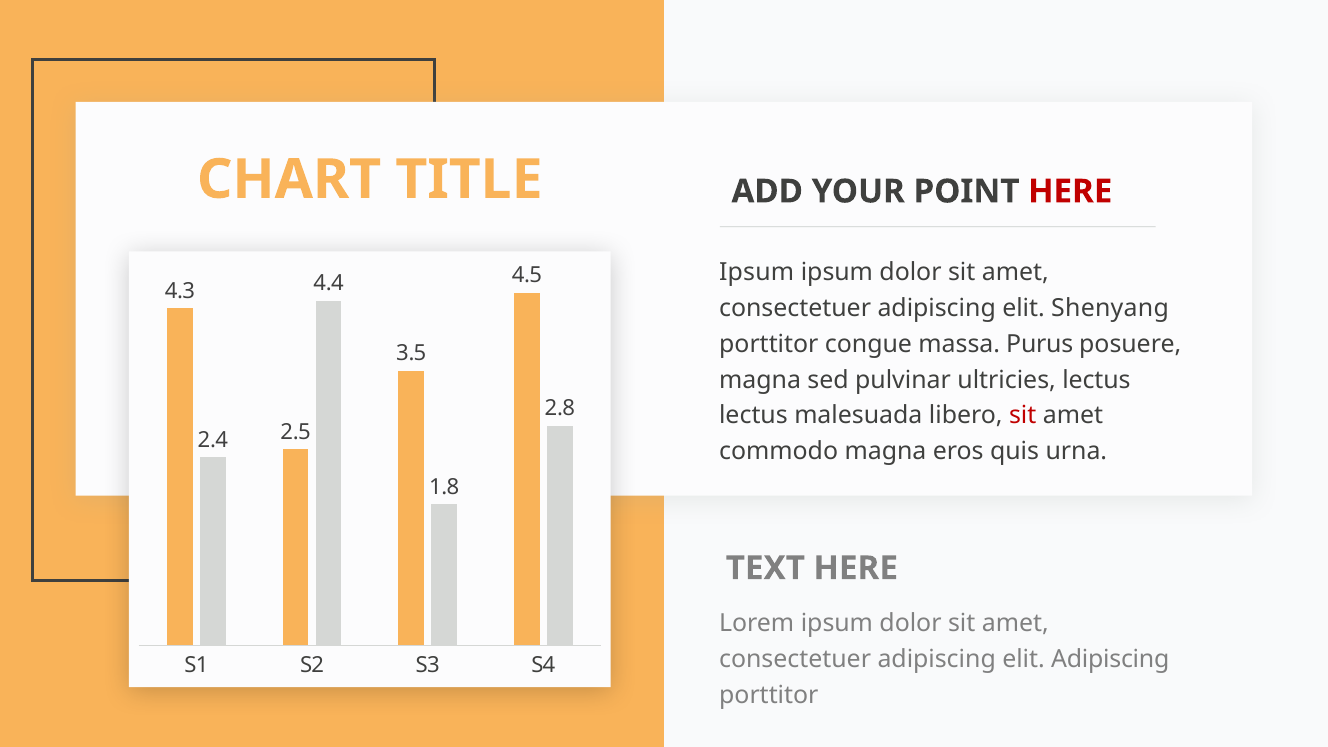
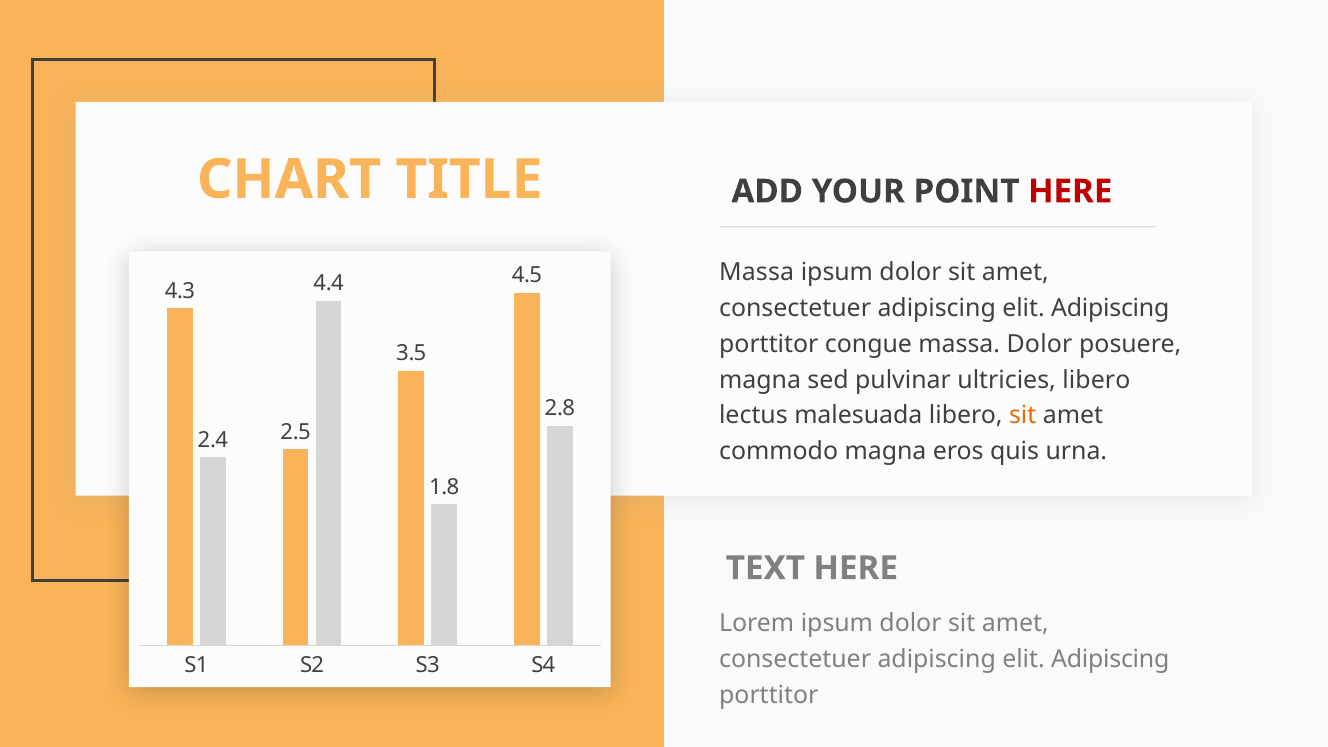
Ipsum: Ipsum -> Massa (757, 272)
Shenyang: Shenyang -> Adipiscing (1110, 308)
massa Purus: Purus -> Dolor (1040, 344)
ultricies lectus: lectus -> libero (1096, 380)
sit colour: red -> orange (1023, 416)
